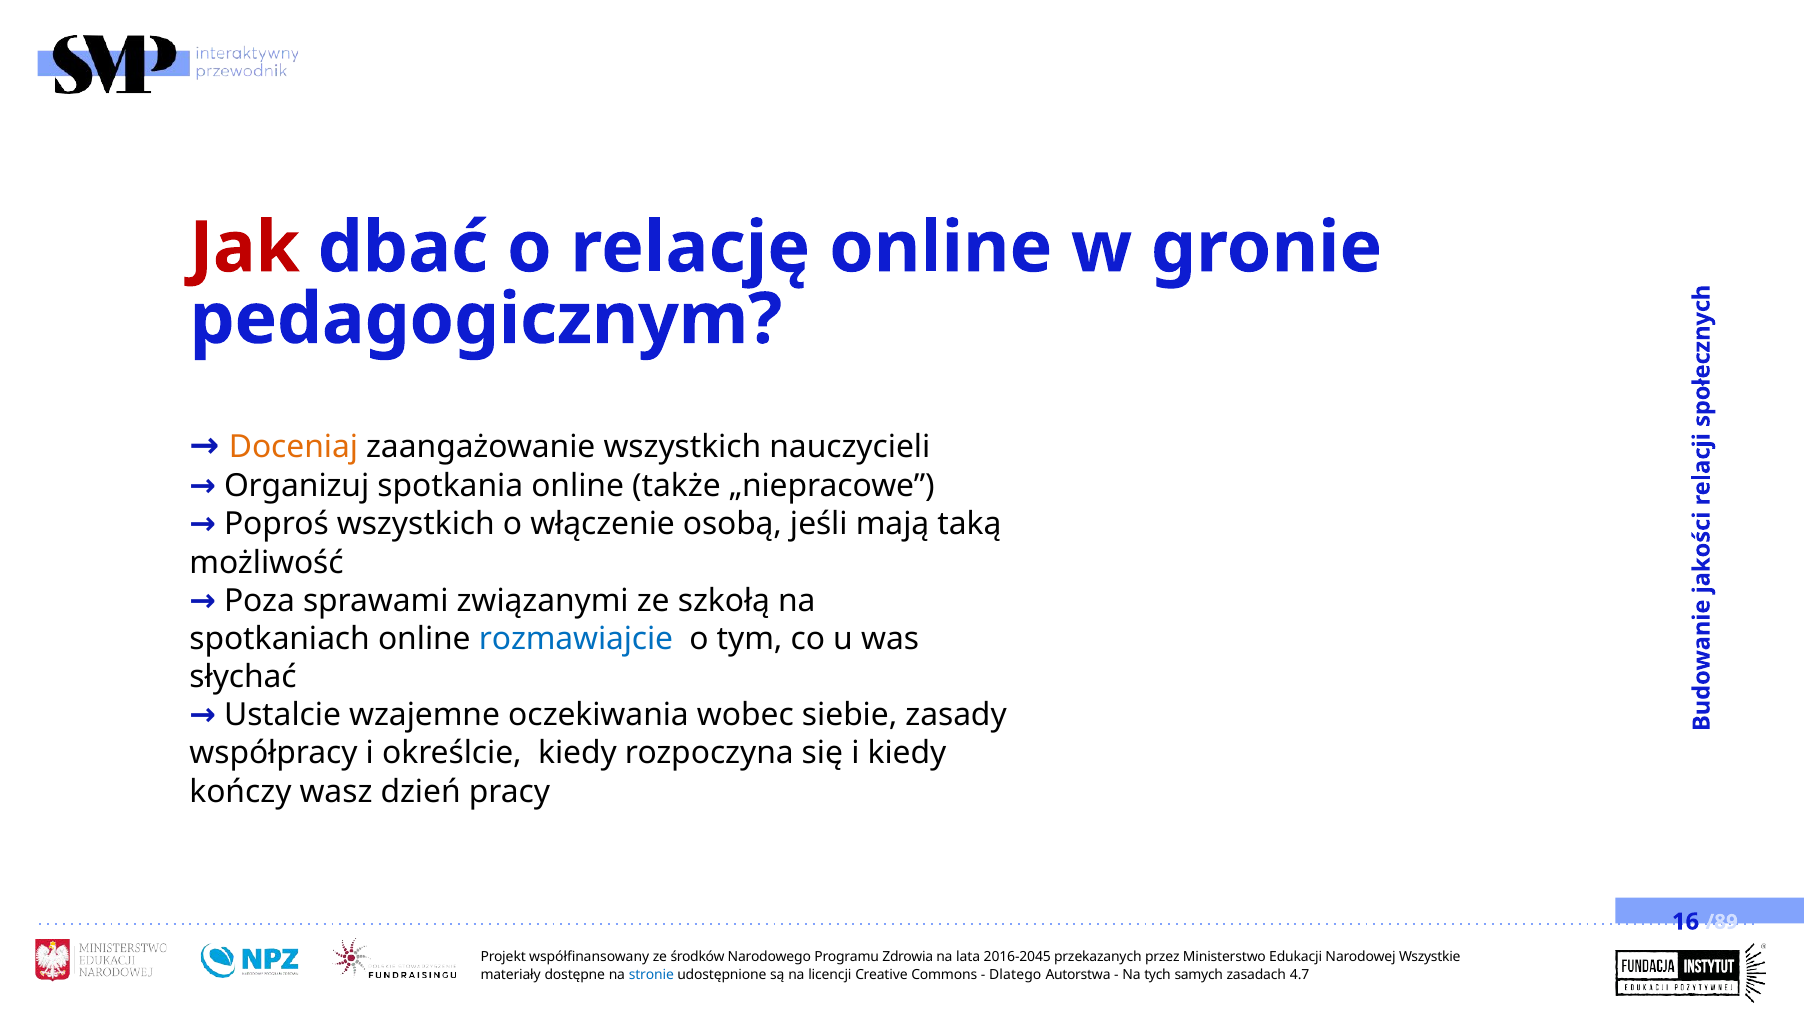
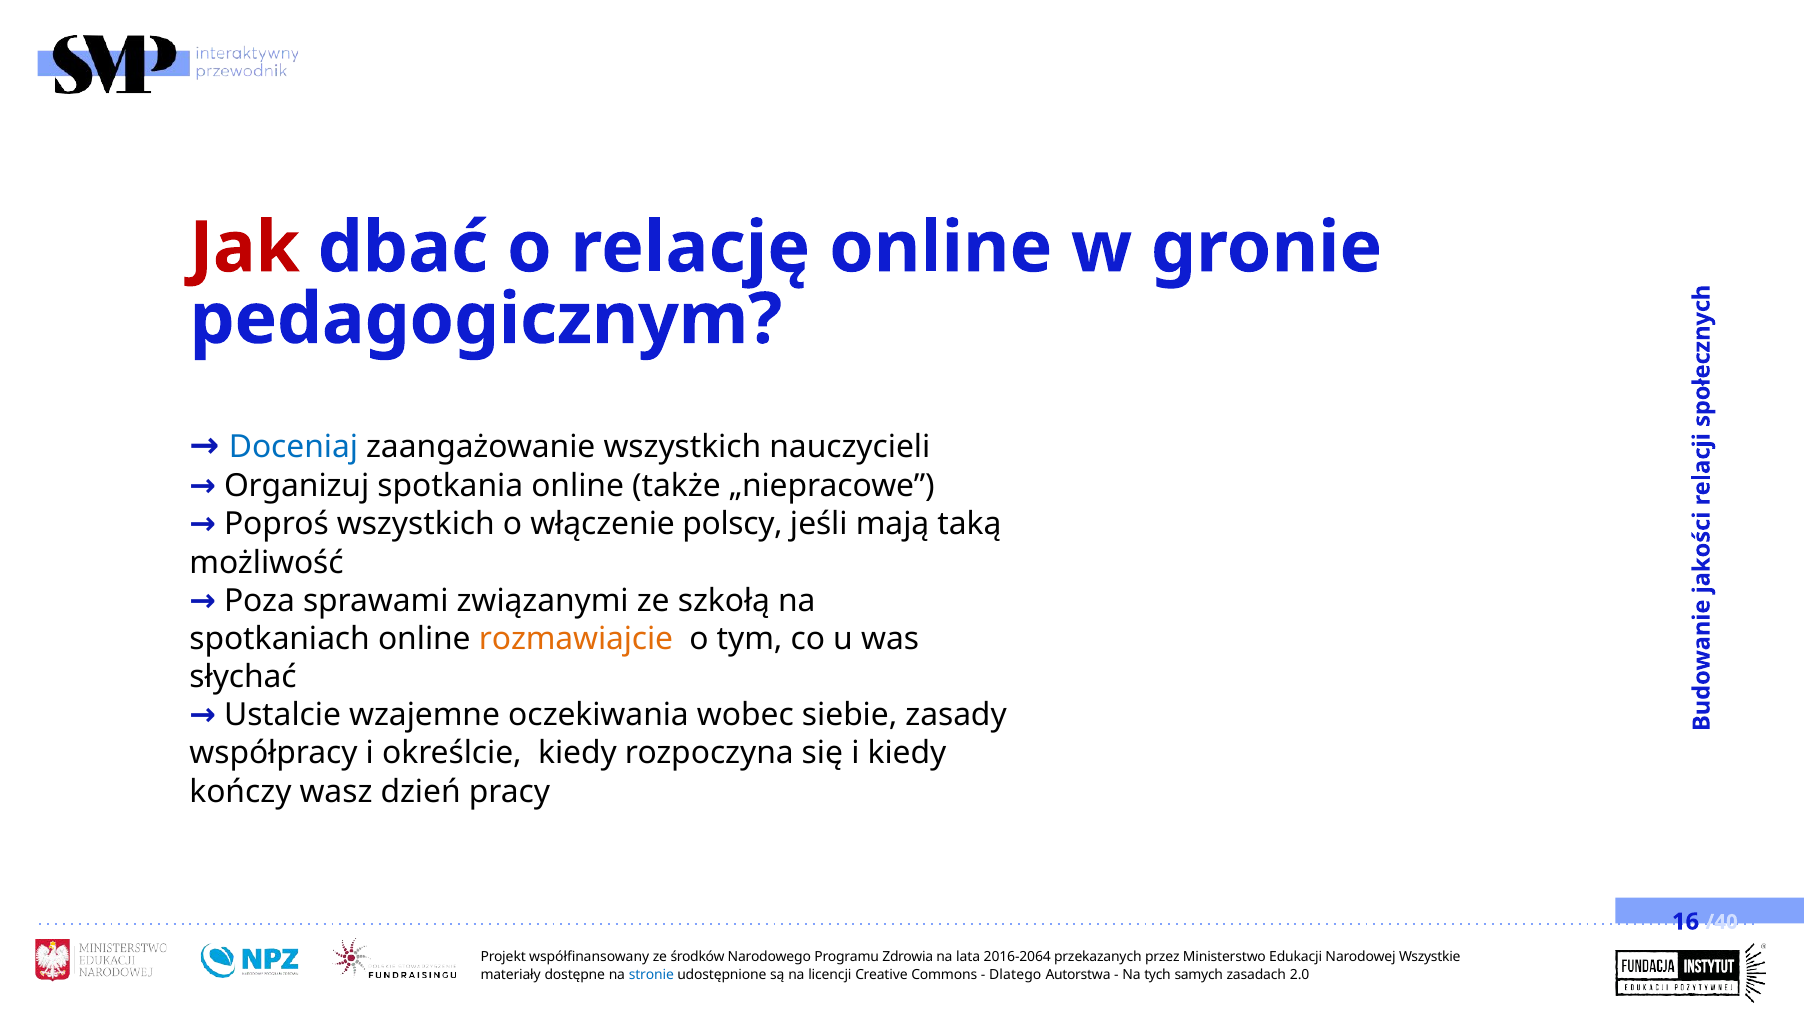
Doceniaj colour: orange -> blue (293, 448)
osobą: osobą -> polscy (733, 525)
rozmawiajcie colour: blue -> orange (576, 639)
/89: /89 -> /40 (1722, 922)
2016-2045: 2016-2045 -> 2016-2064 (1017, 957)
4.7: 4.7 -> 2.0 (1300, 975)
